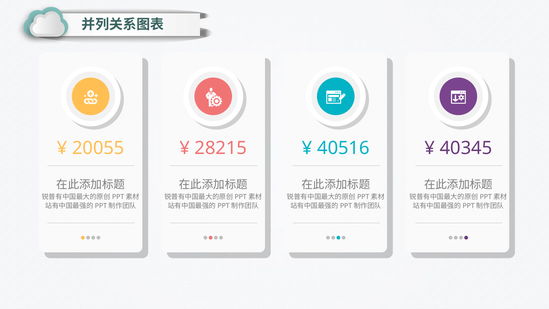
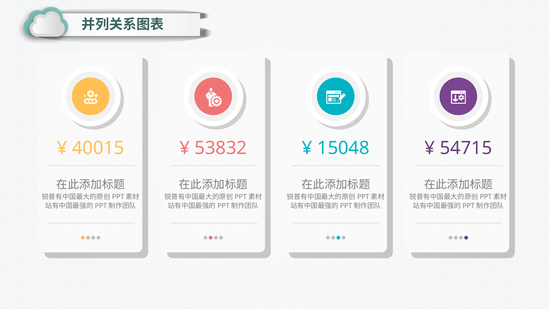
20055: 20055 -> 40015 (98, 148)
28215: 28215 -> 53832 (221, 148)
40516: 40516 -> 15048 (343, 148)
40345: 40345 -> 54715 (466, 148)
